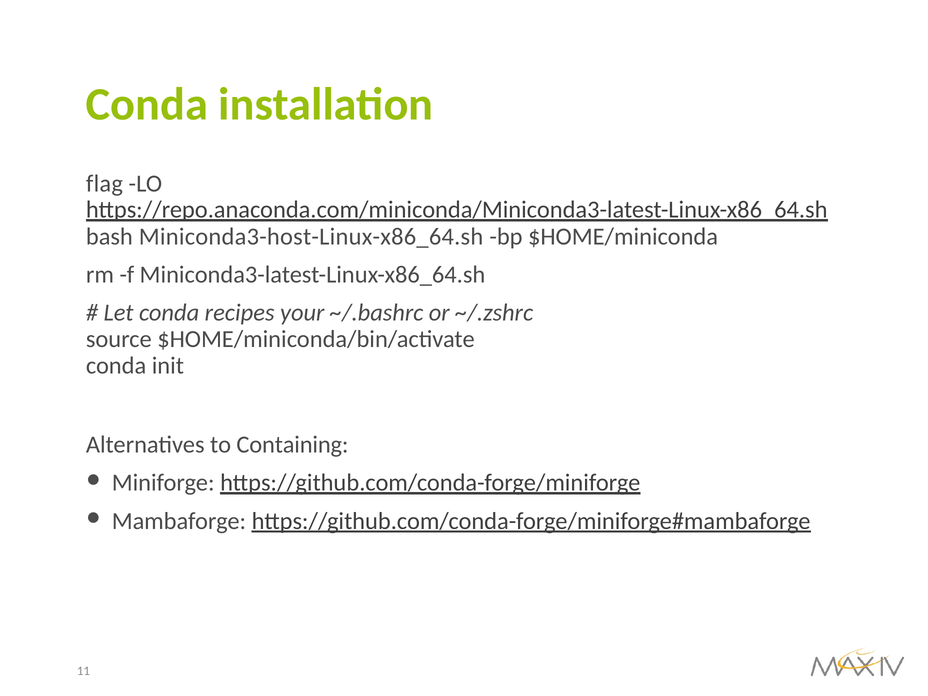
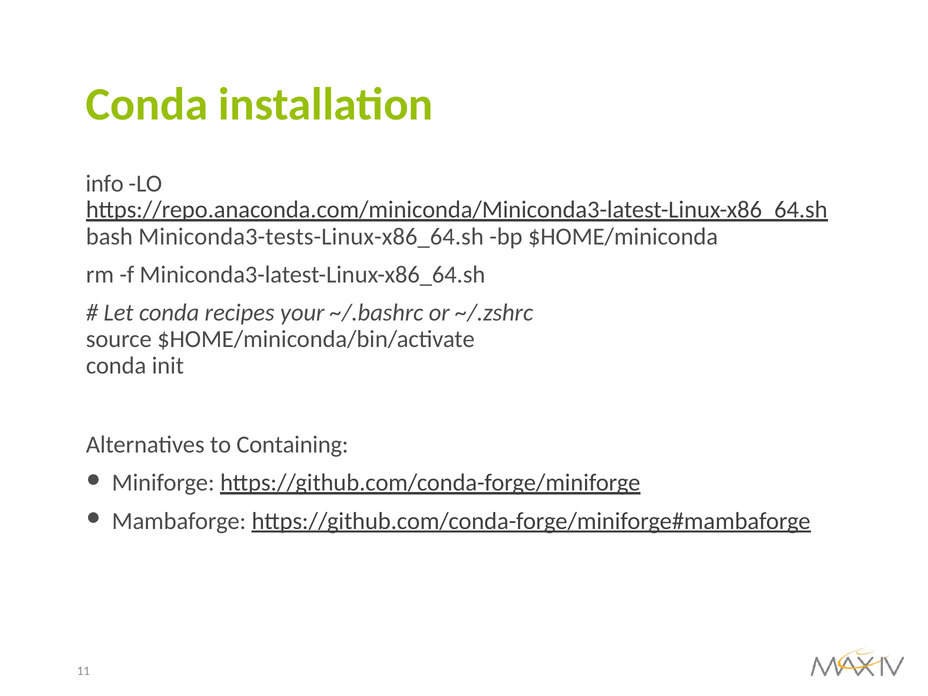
flag: flag -> info (105, 183)
Miniconda3-host-Linux-x86_64.sh: Miniconda3-host-Linux-x86_64.sh -> Miniconda3-tests-Linux-x86_64.sh (311, 237)
